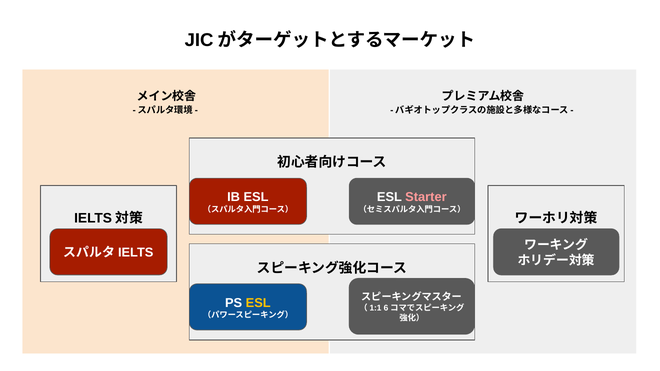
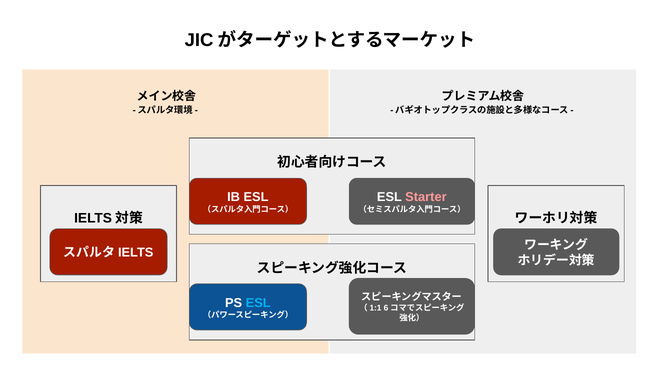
ESL colour: yellow -> light blue (258, 303)
